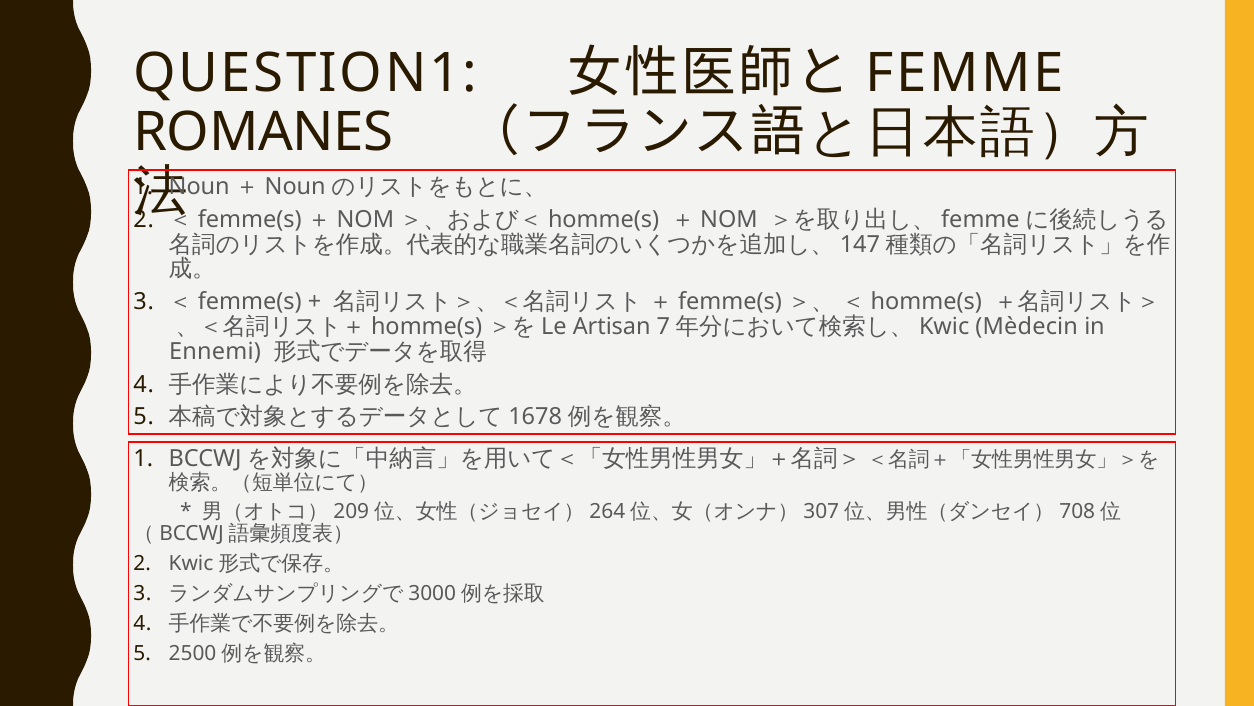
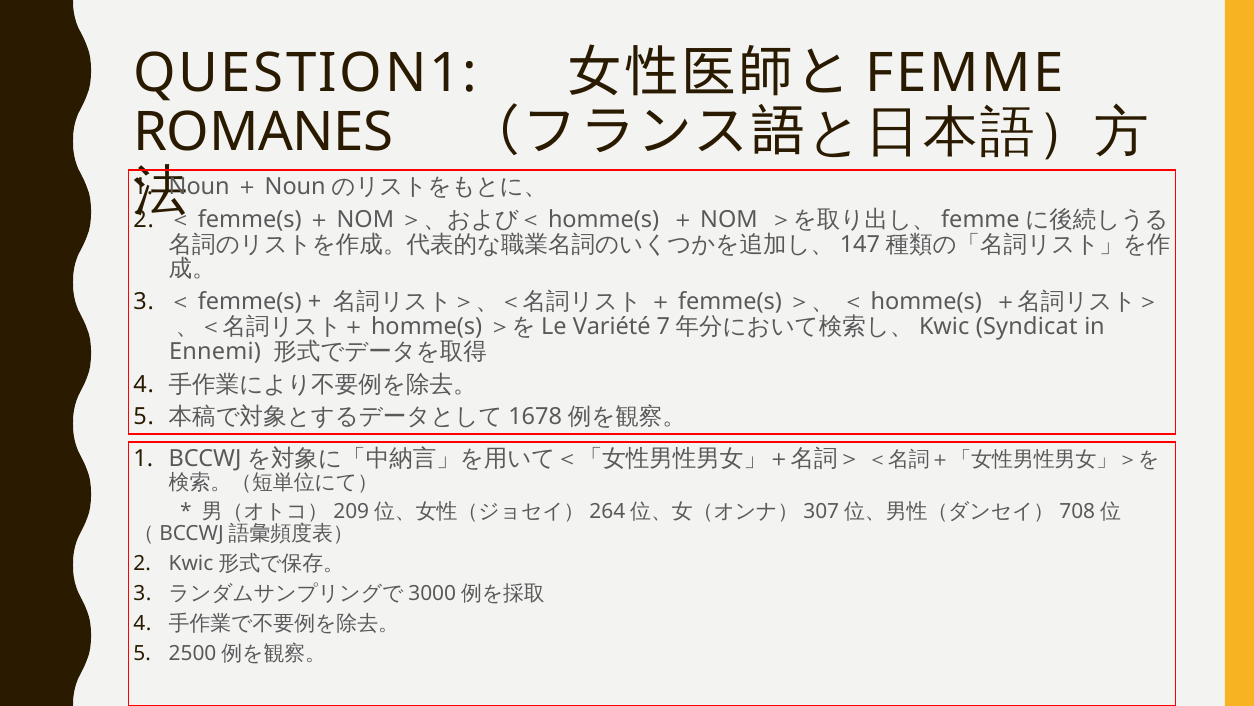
Artisan: Artisan -> Variété (612, 326)
Mèdecin: Mèdecin -> Syndicat (1027, 326)
